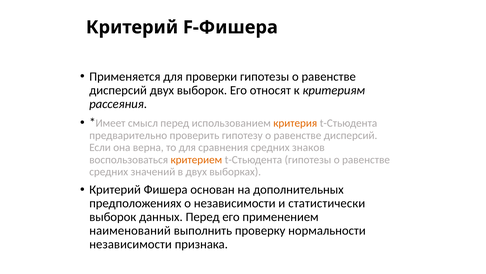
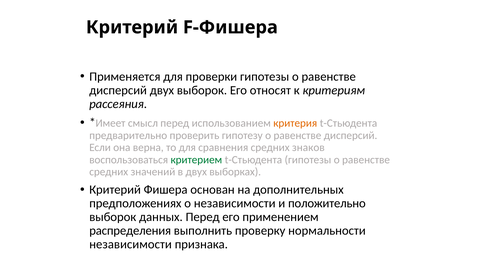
критерием colour: orange -> green (196, 159)
статистически: статистически -> положительно (327, 203)
наименований: наименований -> распределения (130, 230)
